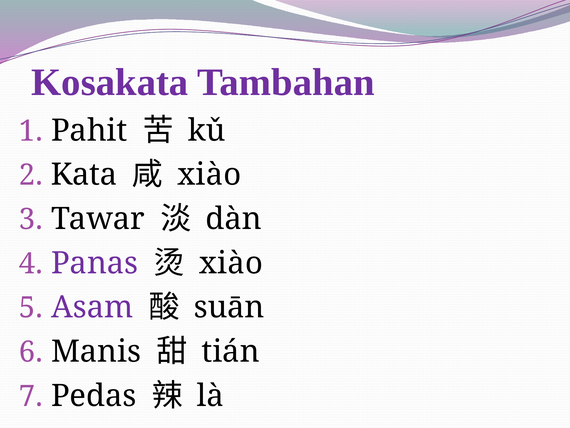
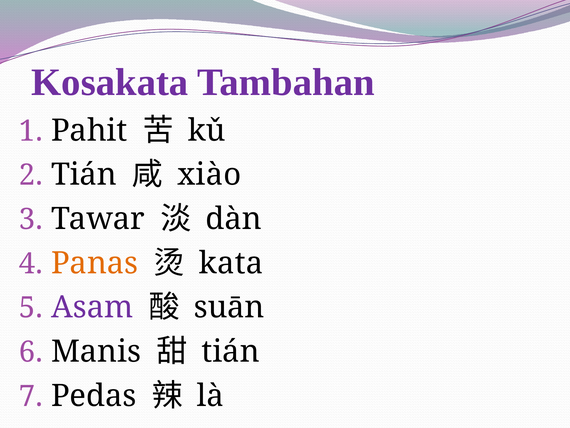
Kata: Kata -> Tián (84, 175)
Panas colour: purple -> orange (95, 263)
xiào: xiào -> kata (231, 263)
